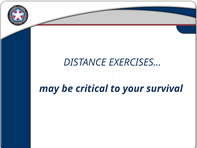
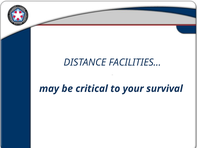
EXERCISES…: EXERCISES… -> FACILITIES… (135, 62)
